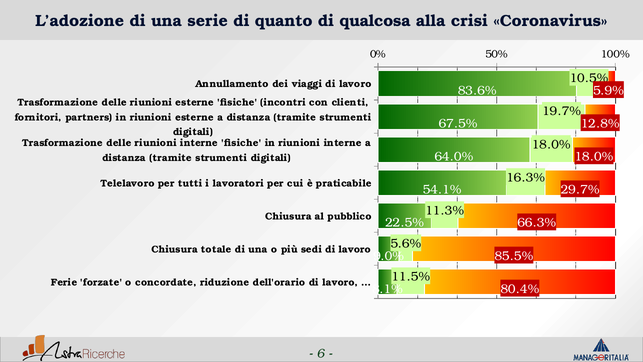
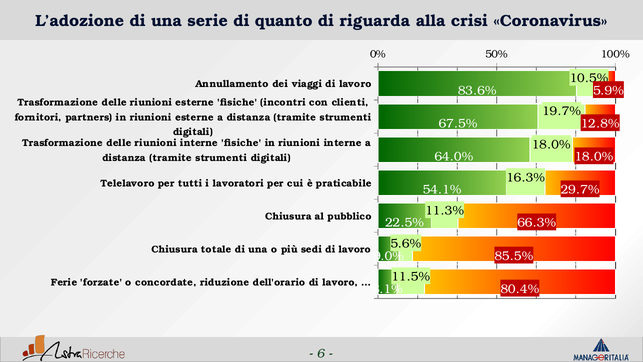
qualcosa: qualcosa -> riguarda (375, 21)
